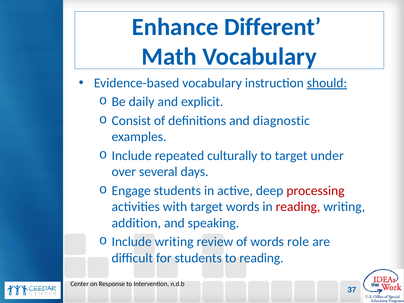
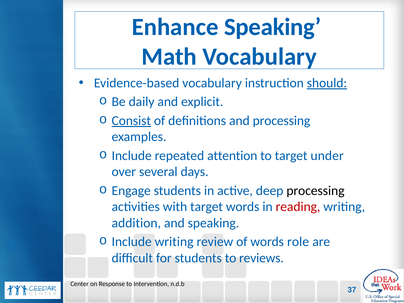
Enhance Different: Different -> Speaking (273, 27)
Consist underline: none -> present (131, 121)
and diagnostic: diagnostic -> processing (282, 121)
culturally: culturally -> attention (232, 156)
processing colour: red -> black (315, 191)
to reading: reading -> reviews (261, 258)
